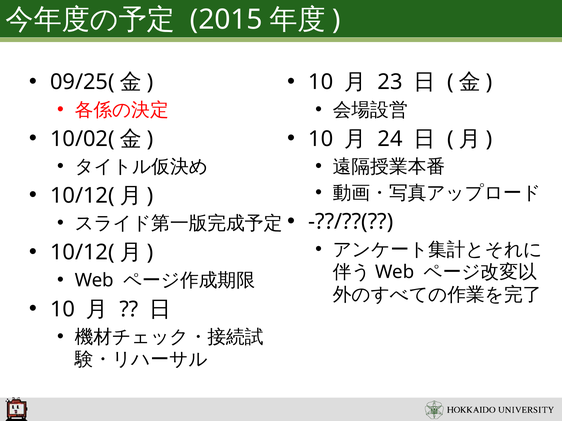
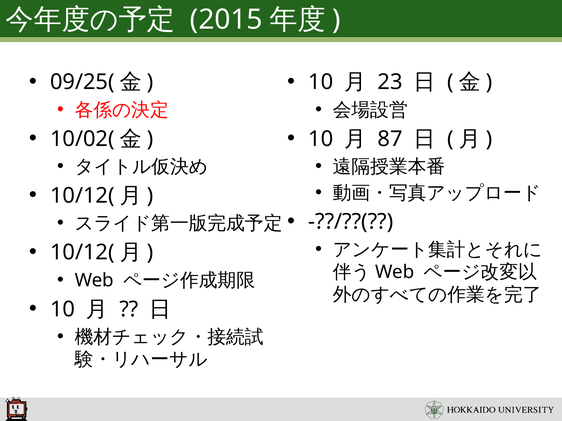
24: 24 -> 87 (390, 139)
